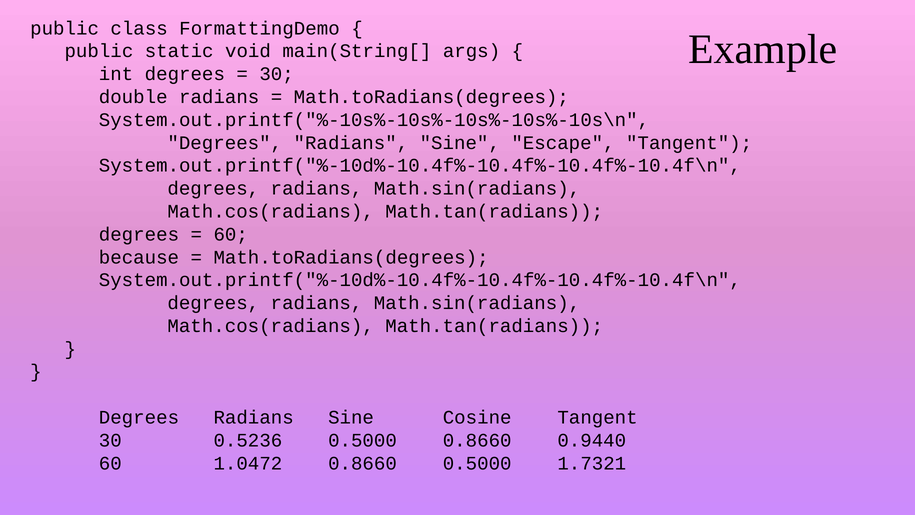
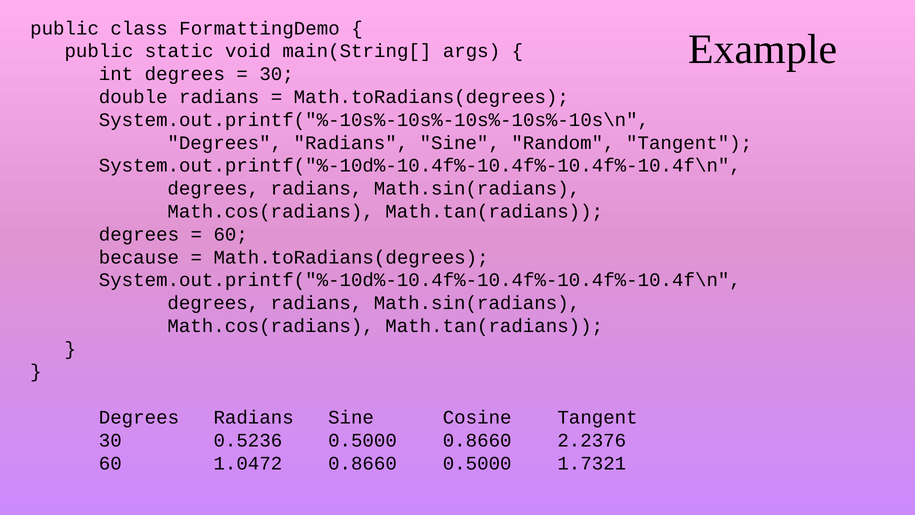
Escape: Escape -> Random (563, 143)
0.9440: 0.9440 -> 2.2376 (592, 440)
